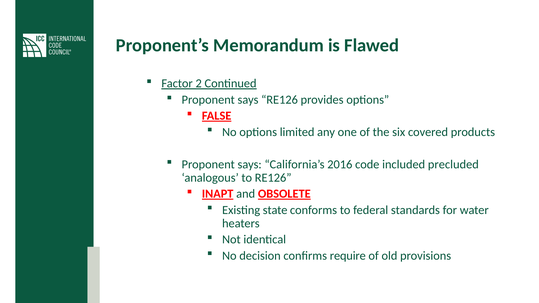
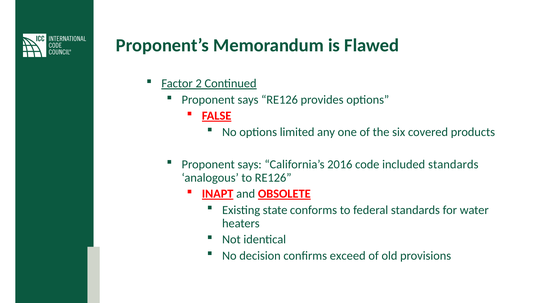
included precluded: precluded -> standards (453, 164)
require: require -> exceed (348, 256)
